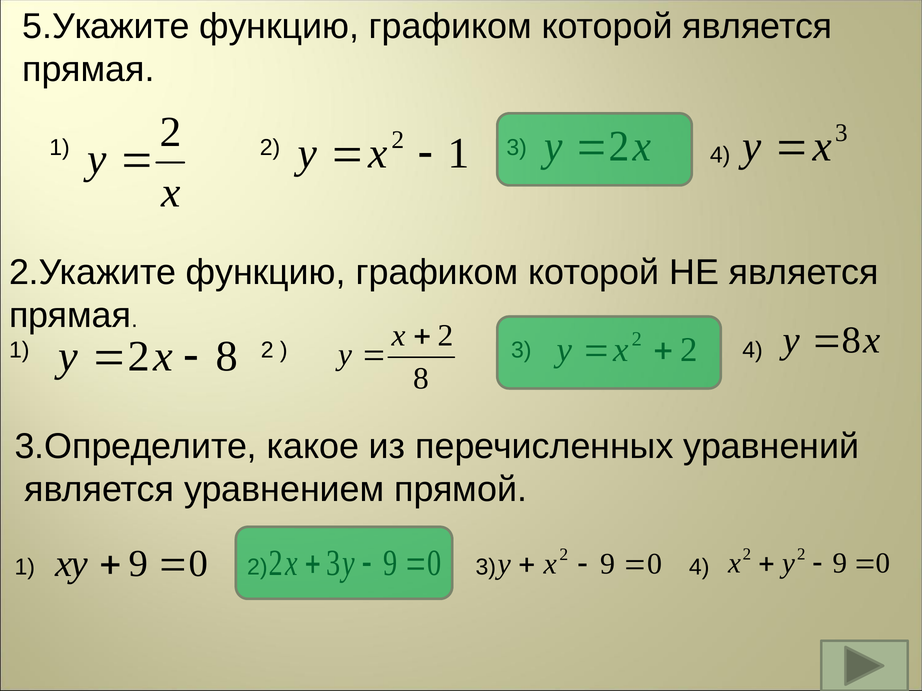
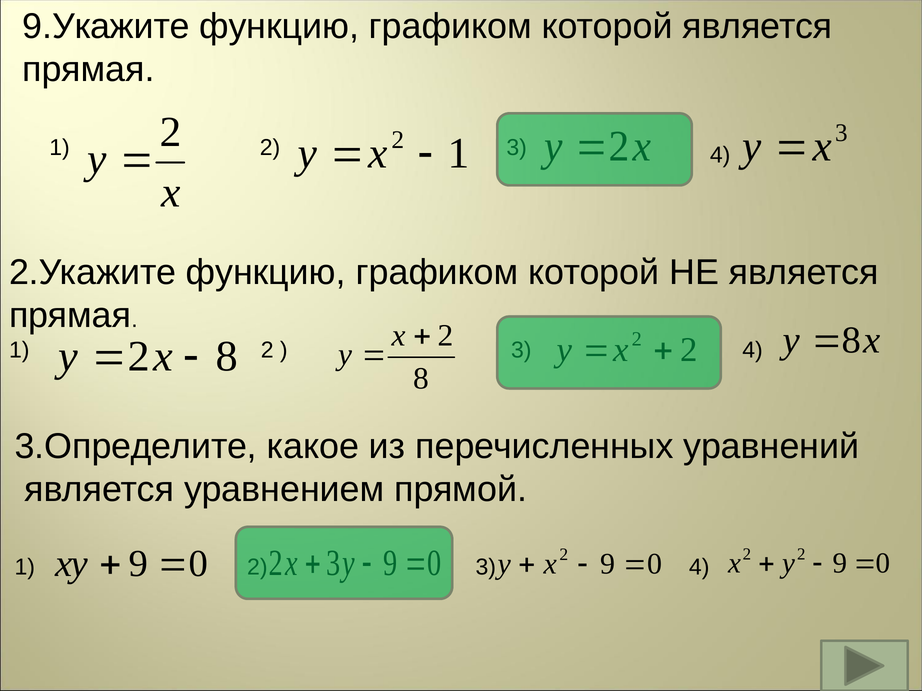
5.Укажите: 5.Укажите -> 9.Укажите (106, 26)
